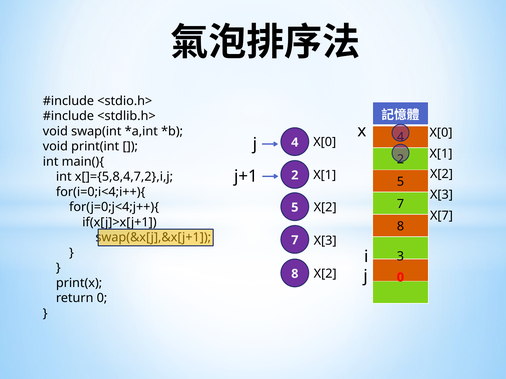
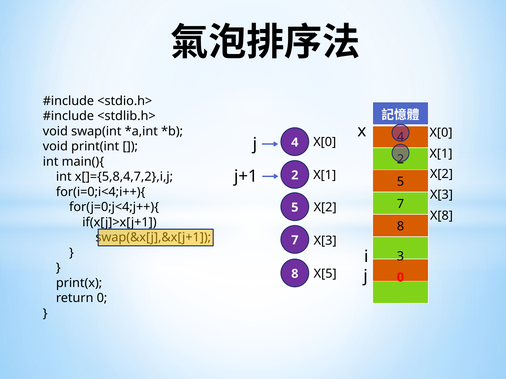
X[7: X[7 -> X[8 (441, 216)
X[2: X[2 -> X[5 (325, 274)
